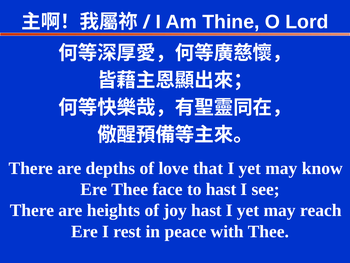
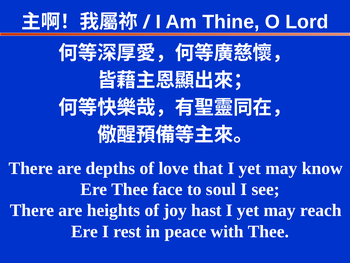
to hast: hast -> soul (221, 189)
